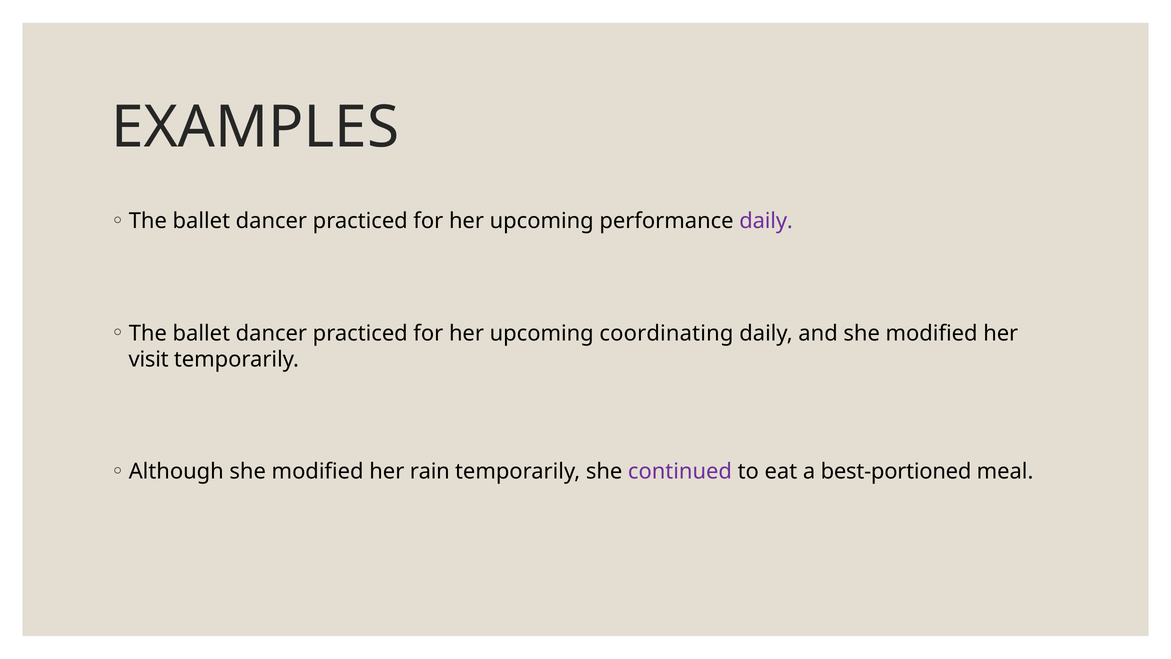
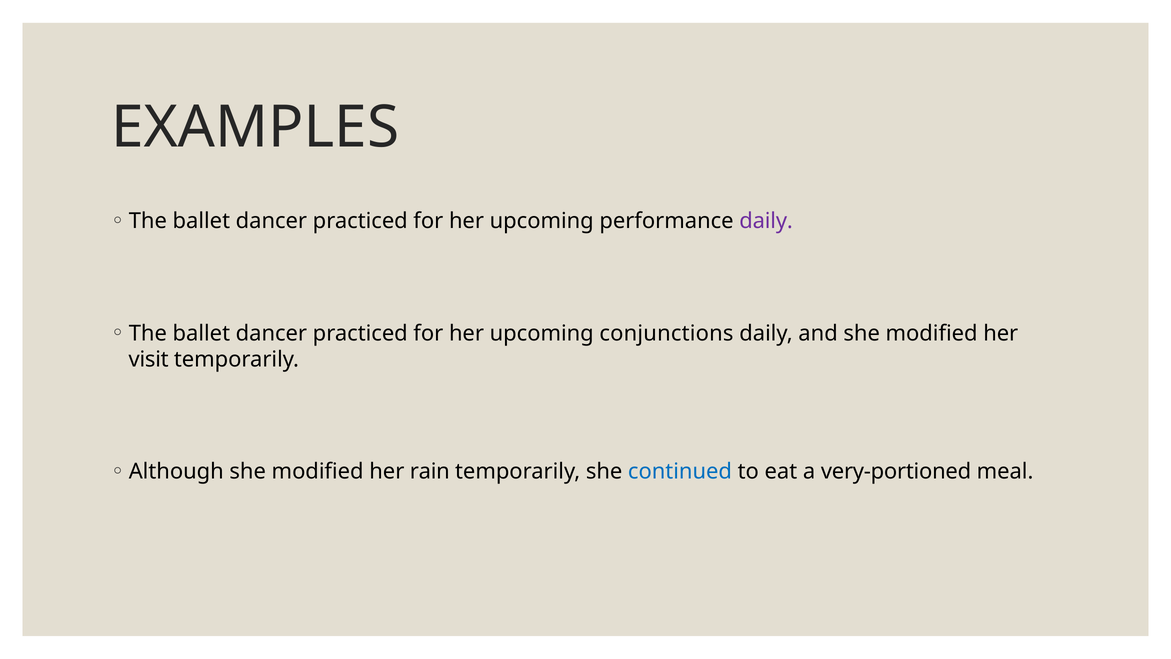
coordinating: coordinating -> conjunctions (666, 333)
continued colour: purple -> blue (680, 471)
best-portioned: best-portioned -> very-portioned (896, 471)
